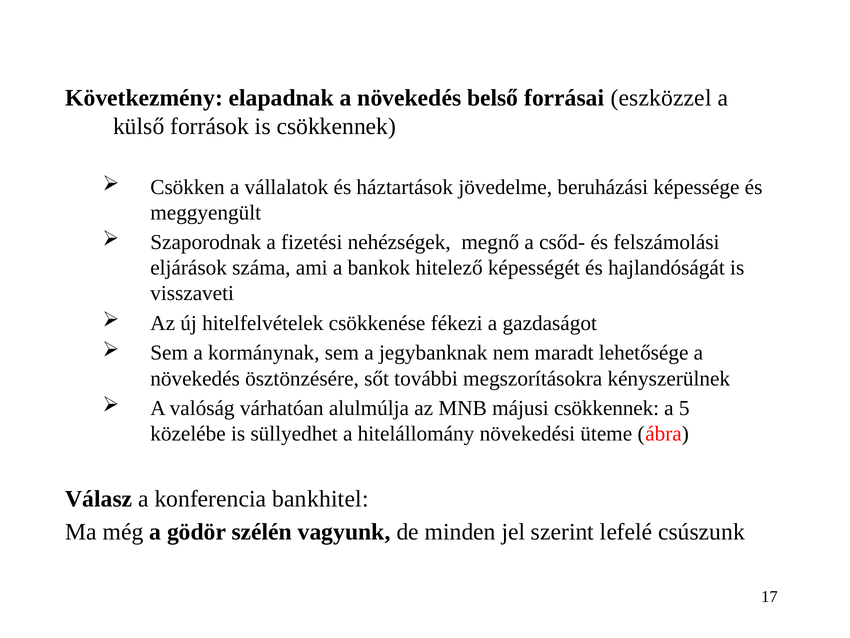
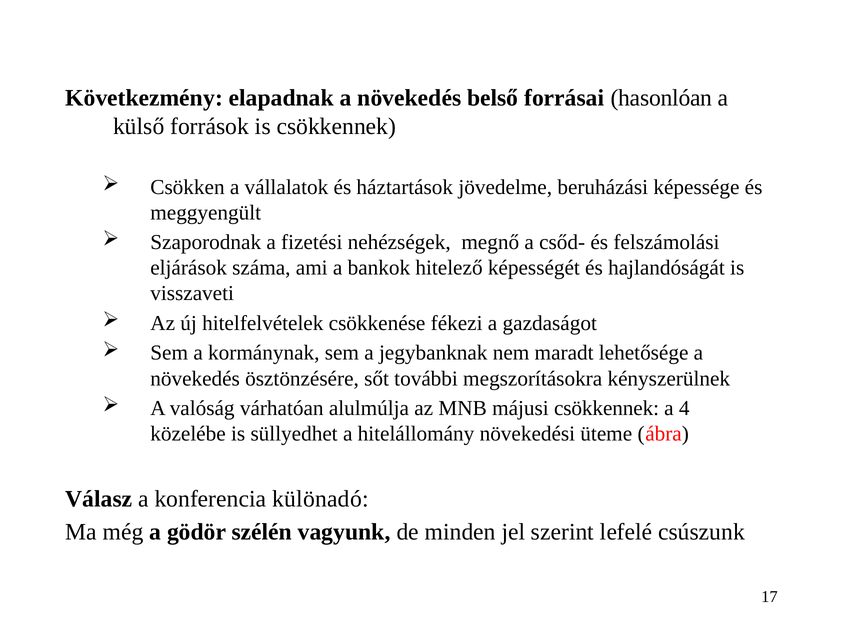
eszközzel: eszközzel -> hasonlóan (661, 98)
5: 5 -> 4 (684, 408)
bankhitel: bankhitel -> különadó (320, 498)
